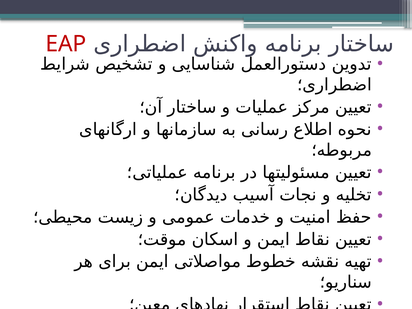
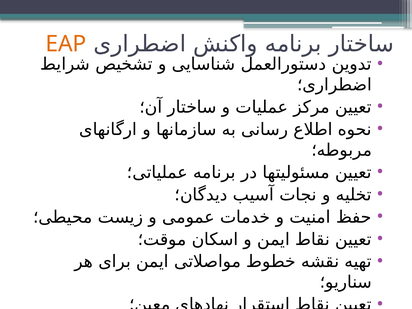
EAP colour: red -> orange (66, 44)
